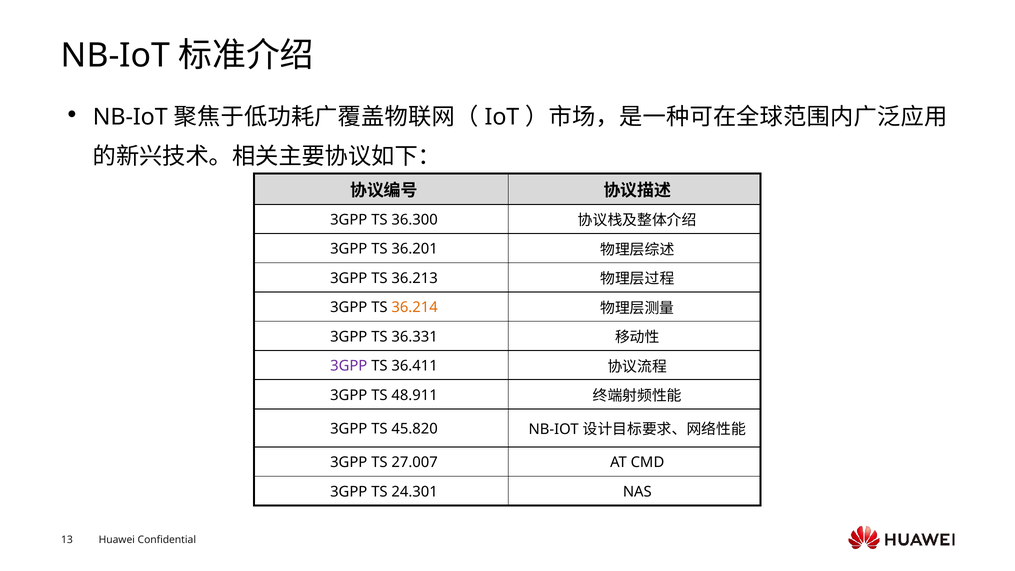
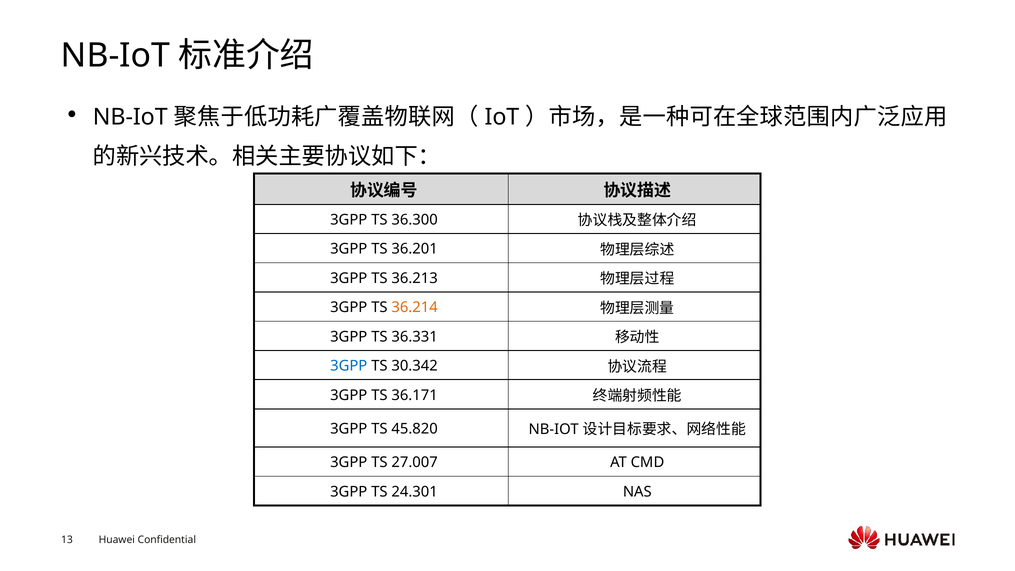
3GPP colour: purple -> blue (349, 366)
36.411: 36.411 -> 30.342 (415, 366)
48.911: 48.911 -> 36.171 (415, 395)
